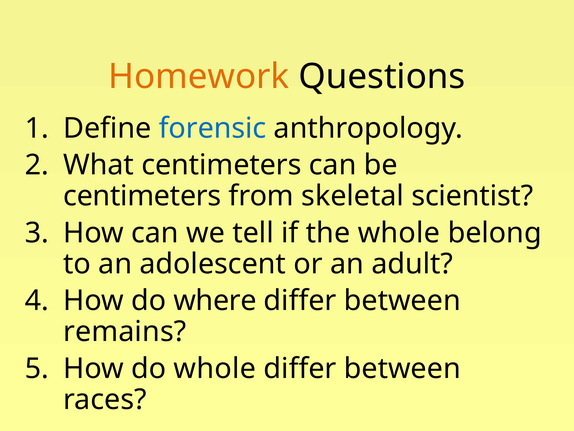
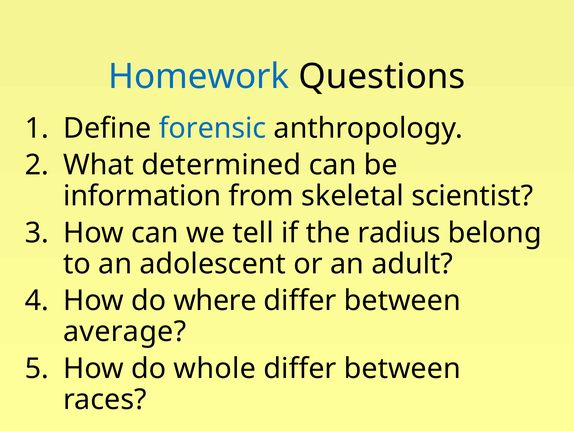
Homework colour: orange -> blue (199, 77)
What centimeters: centimeters -> determined (221, 165)
centimeters: centimeters -> information (142, 196)
the whole: whole -> radius (399, 233)
remains: remains -> average (125, 331)
